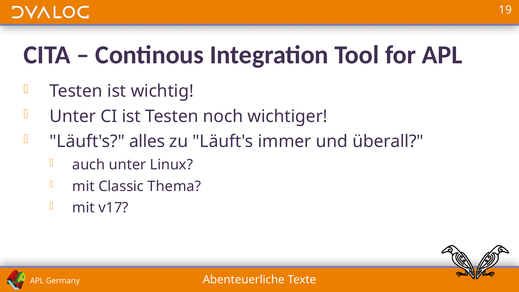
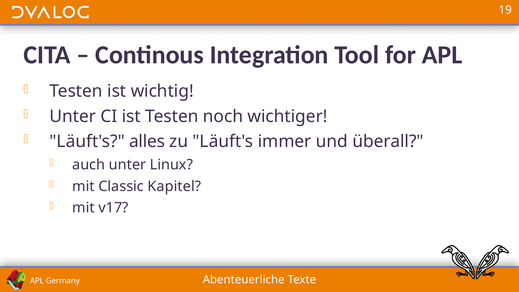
Thema: Thema -> Kapitel (174, 186)
